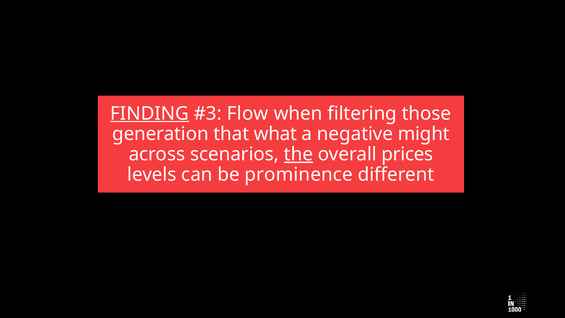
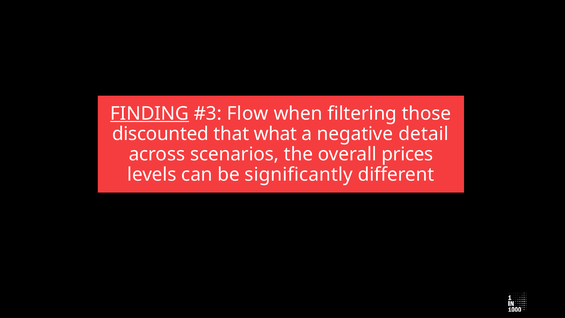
generation: generation -> discounted (160, 134)
might: might -> detail (424, 134)
the underline: present -> none (298, 154)
prominence: prominence -> significantly (299, 174)
